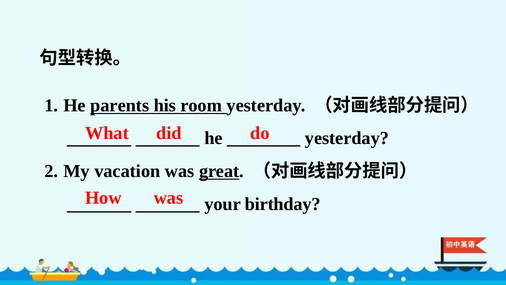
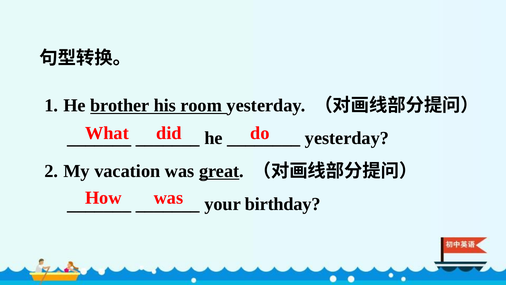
parents: parents -> brother (120, 105)
